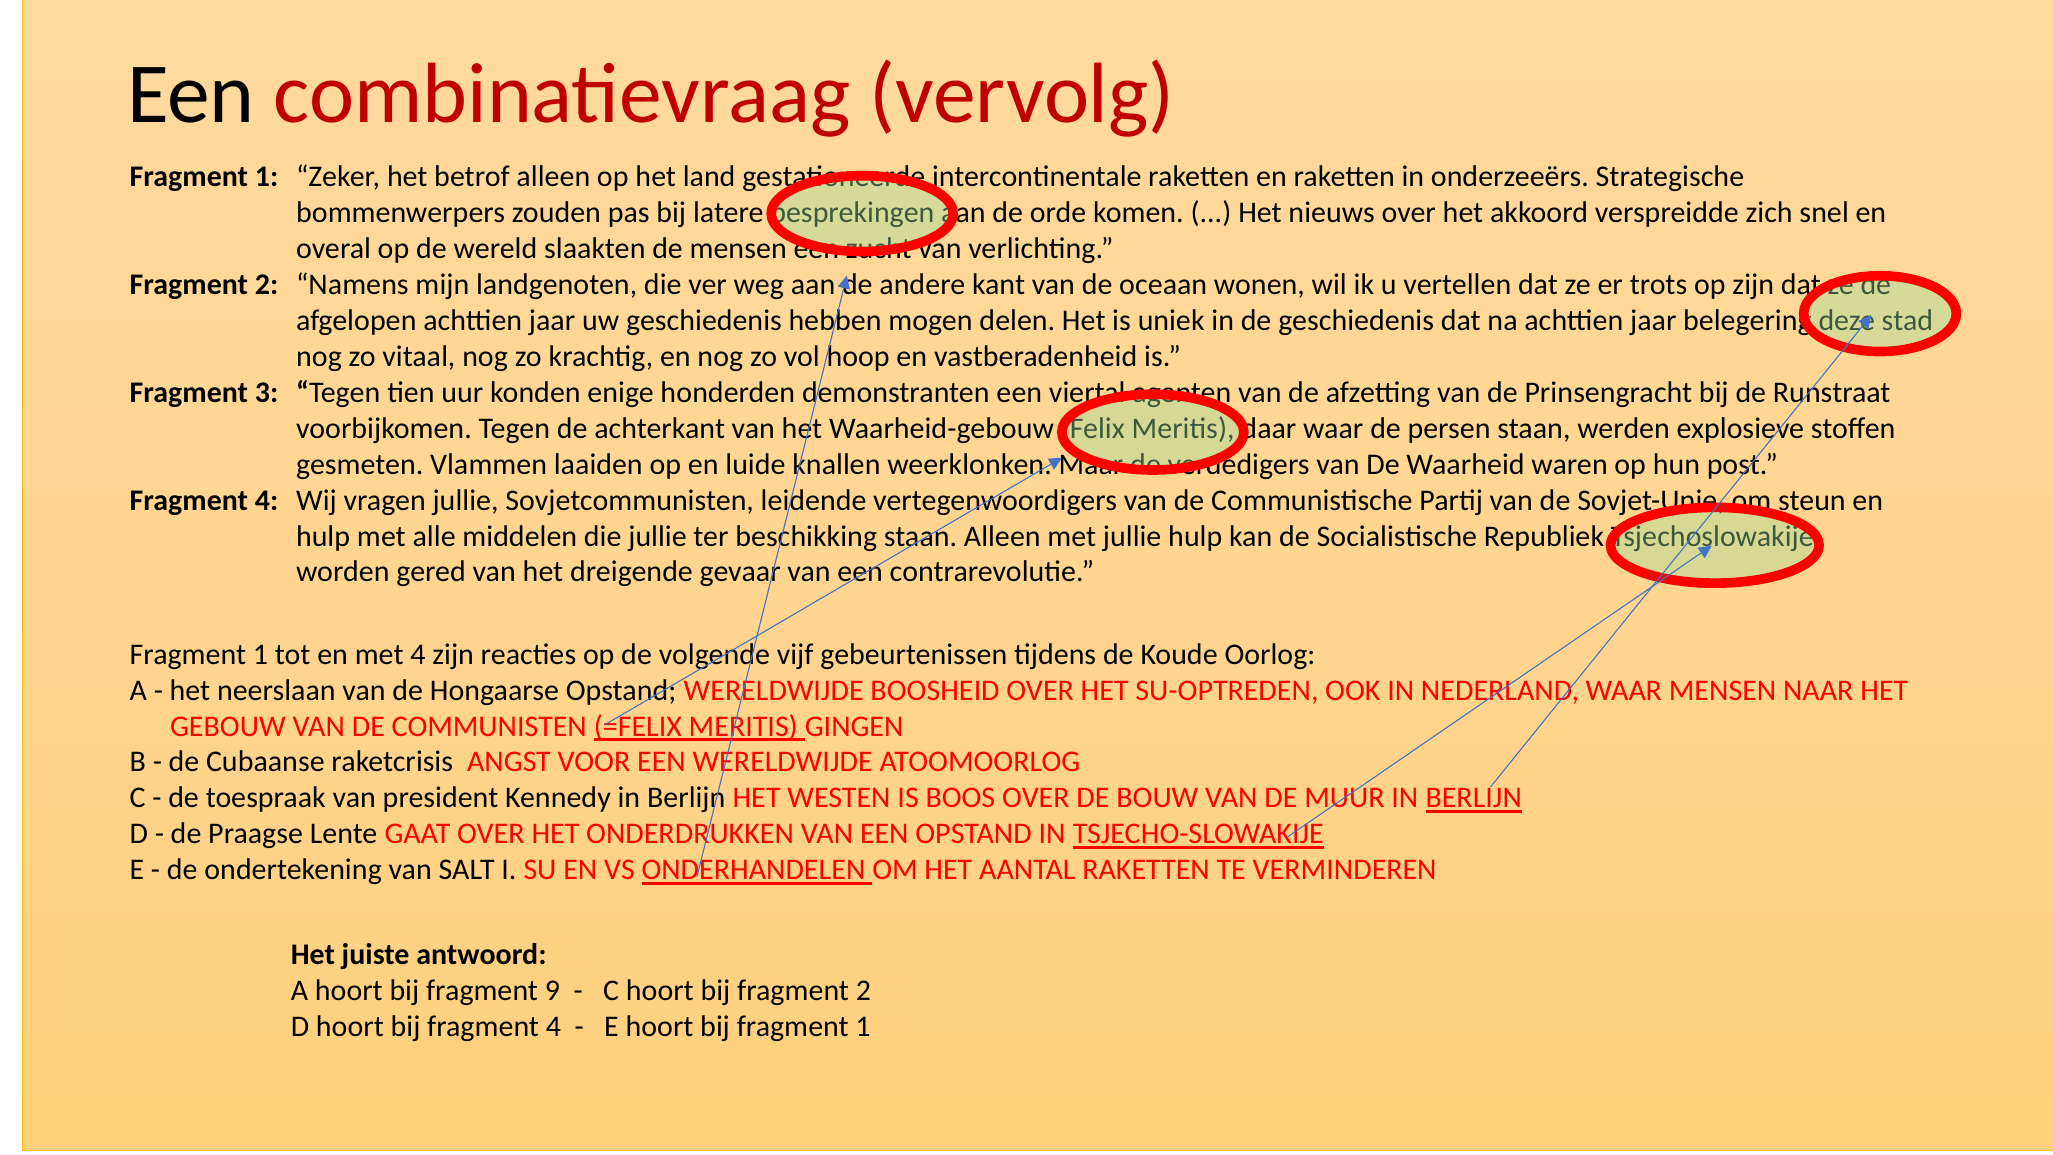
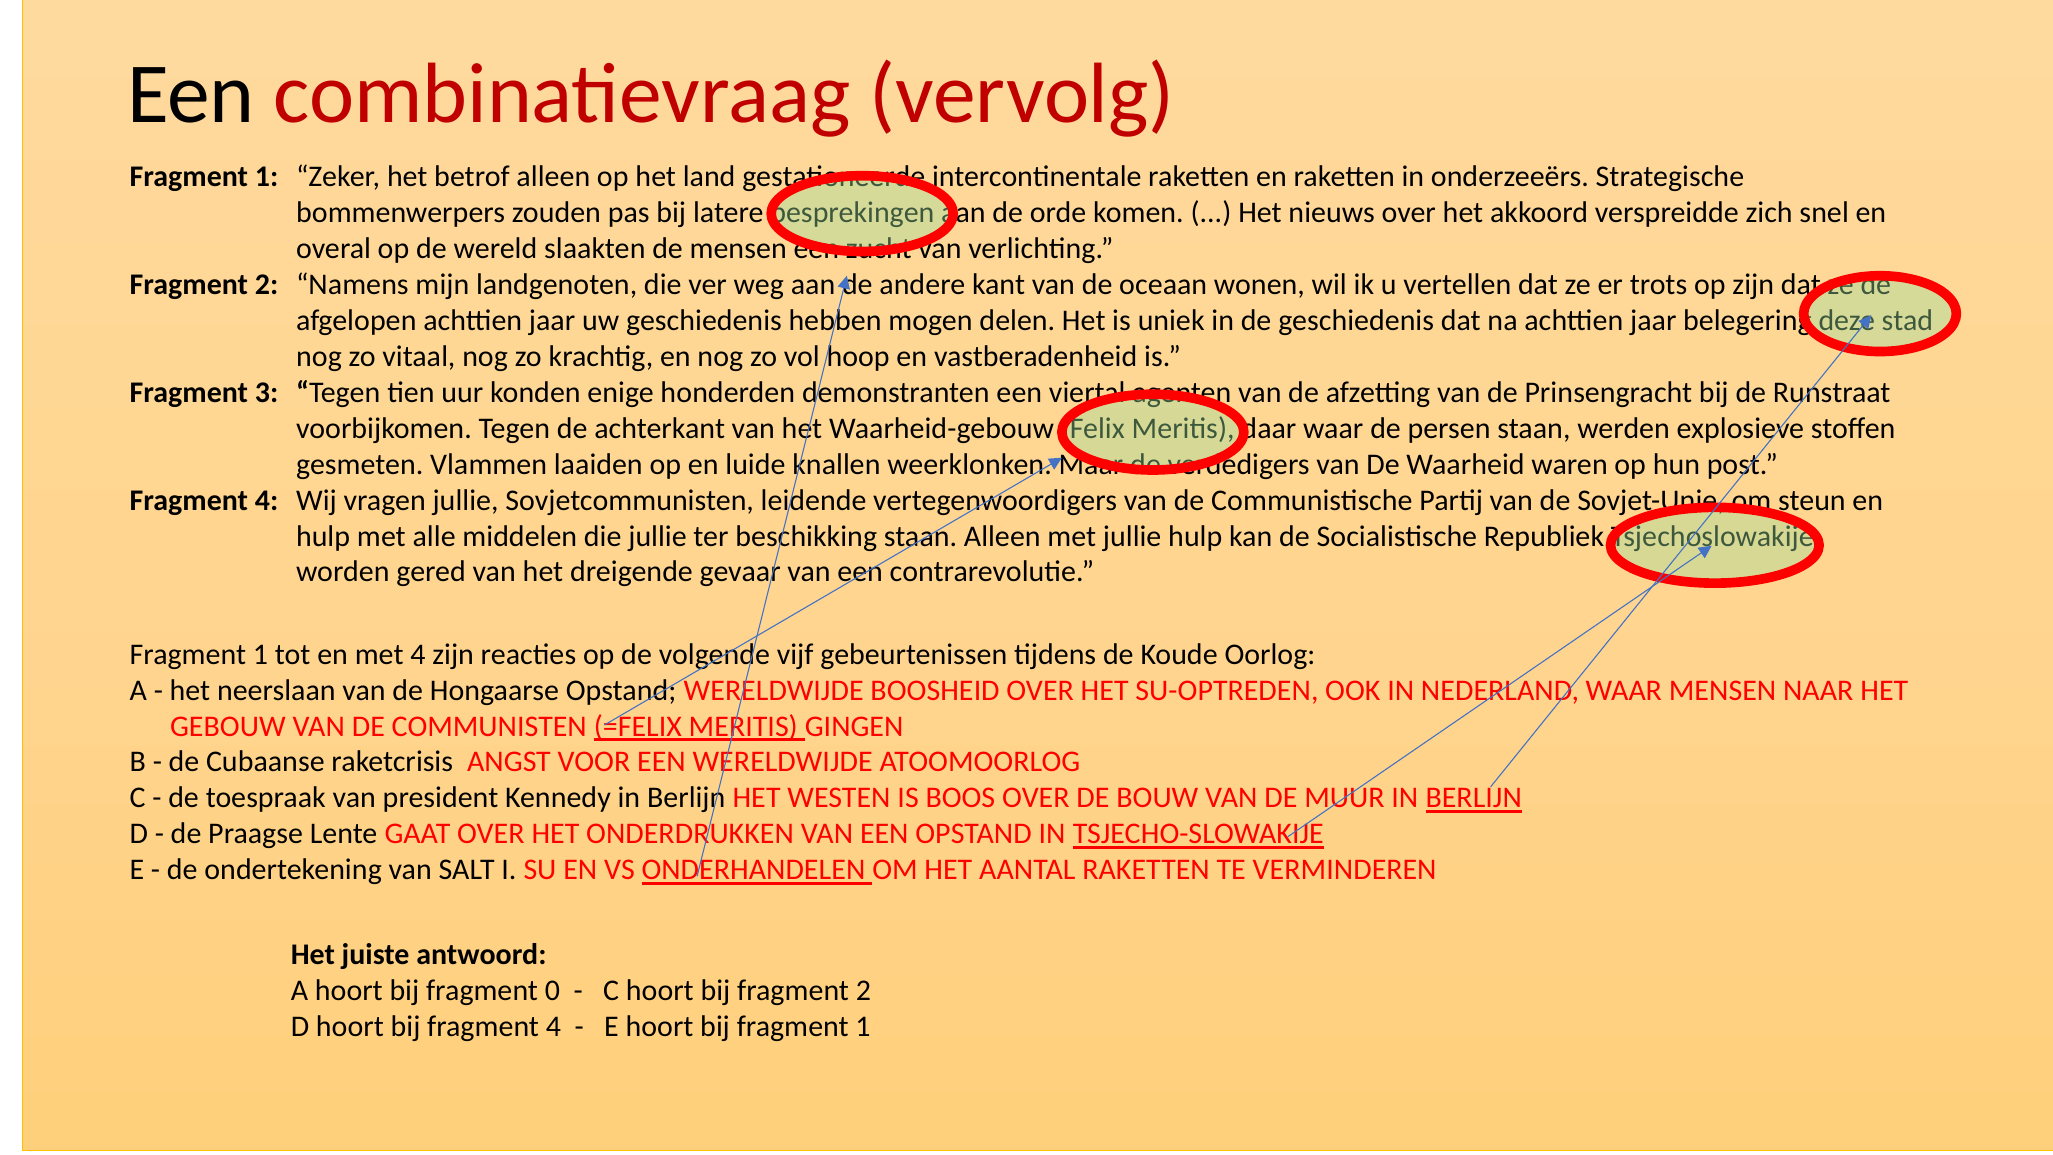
9: 9 -> 0 (552, 991)
